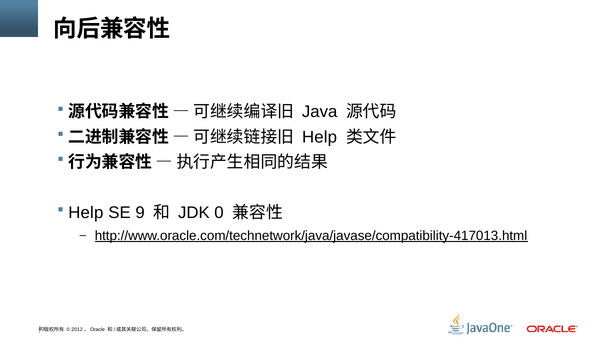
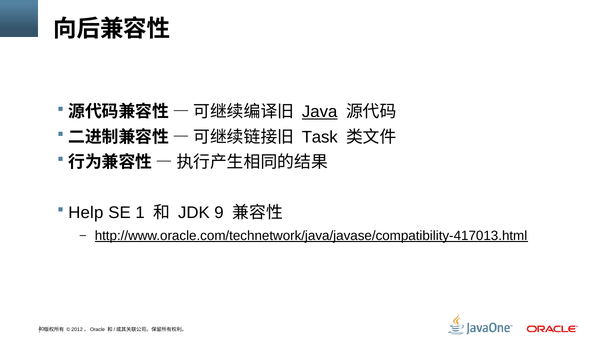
Java underline: none -> present (320, 112)
Help: Help -> Task (320, 137)
9: 9 -> 1 (140, 213)
0: 0 -> 9 (219, 213)
